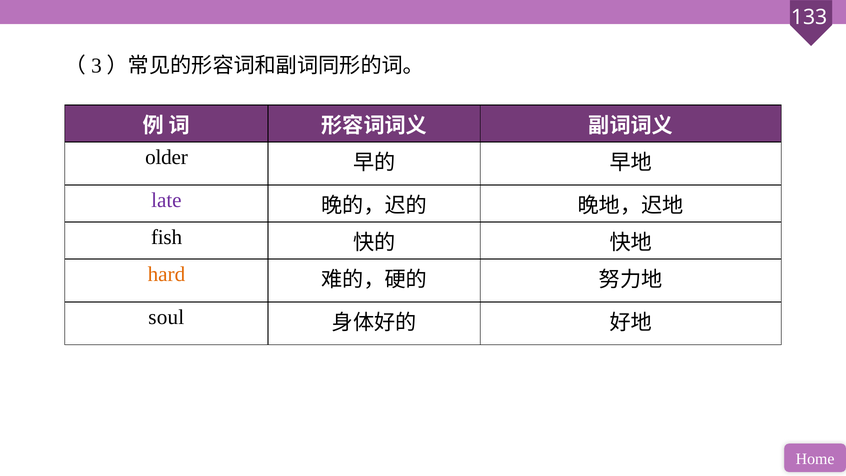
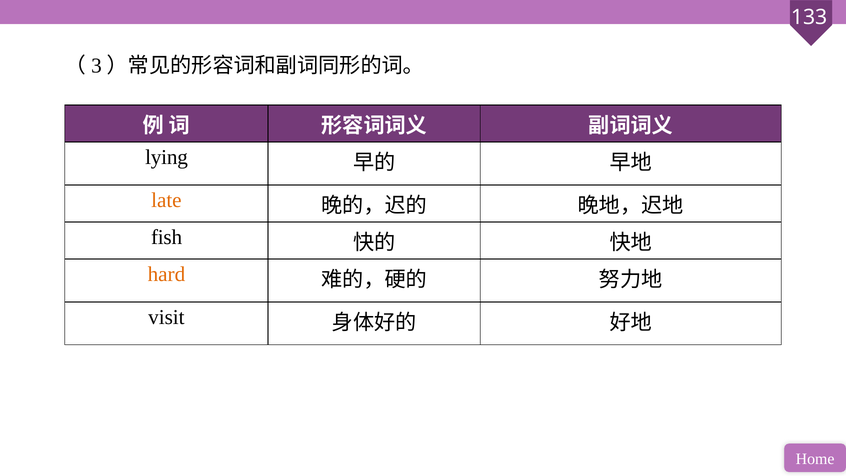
older: older -> lying (167, 157)
late colour: purple -> orange (166, 200)
soul: soul -> visit (166, 317)
